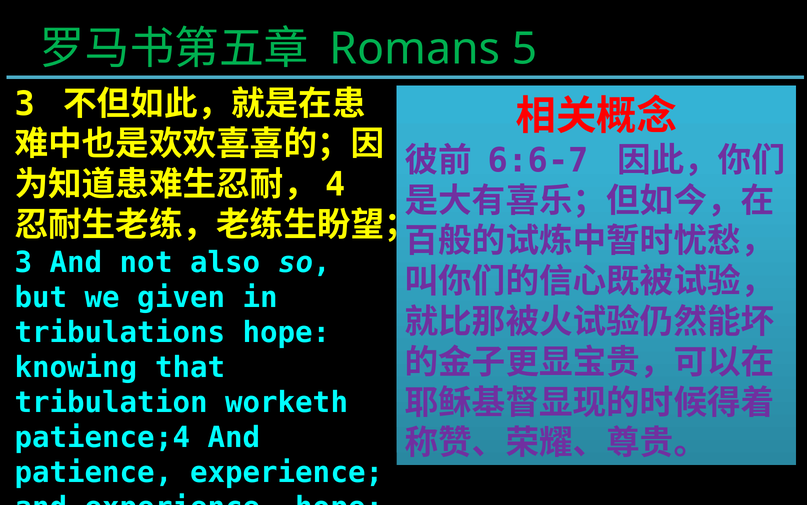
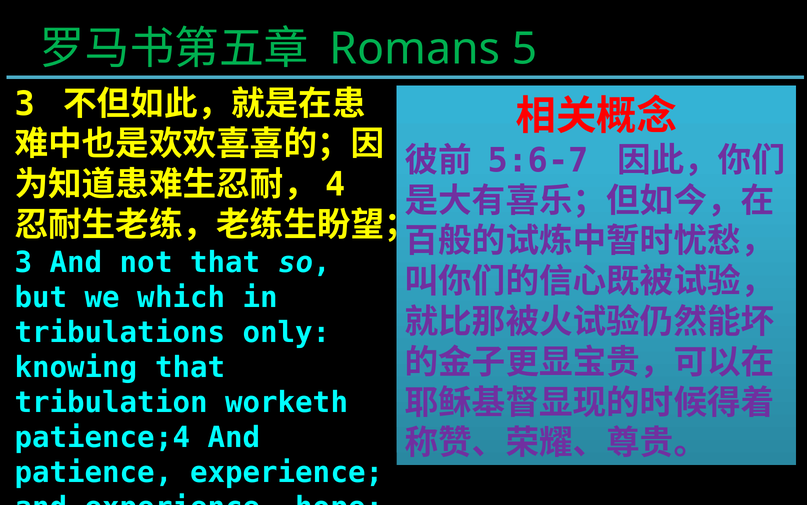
6:6-7: 6:6-7 -> 5:6-7 (538, 160)
not also: also -> that (225, 262)
given: given -> which (181, 297)
tribulations hope: hope -> only (287, 332)
